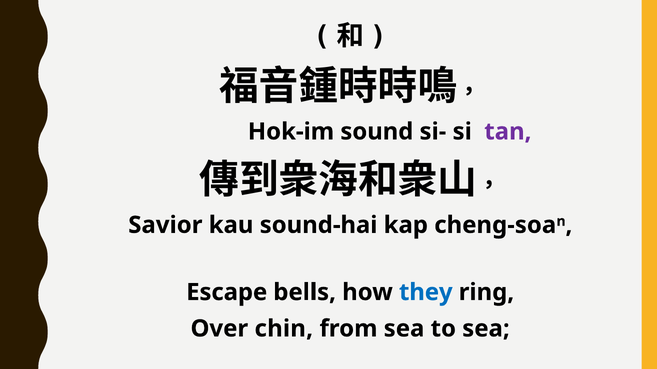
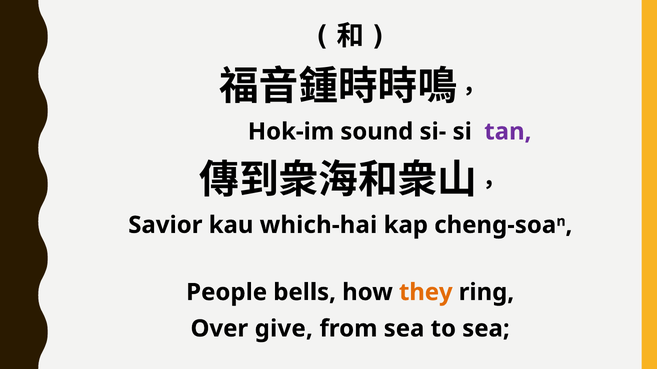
sound-hai: sound-hai -> which-hai (318, 225)
Escape: Escape -> People (227, 293)
they colour: blue -> orange (426, 293)
chin: chin -> give (284, 329)
